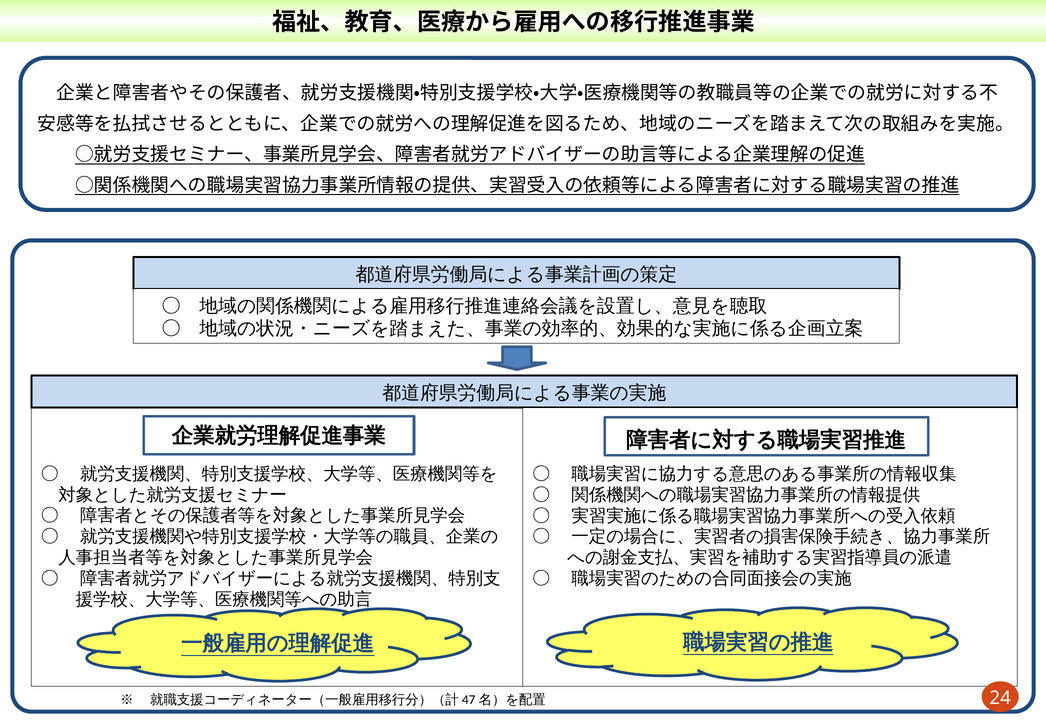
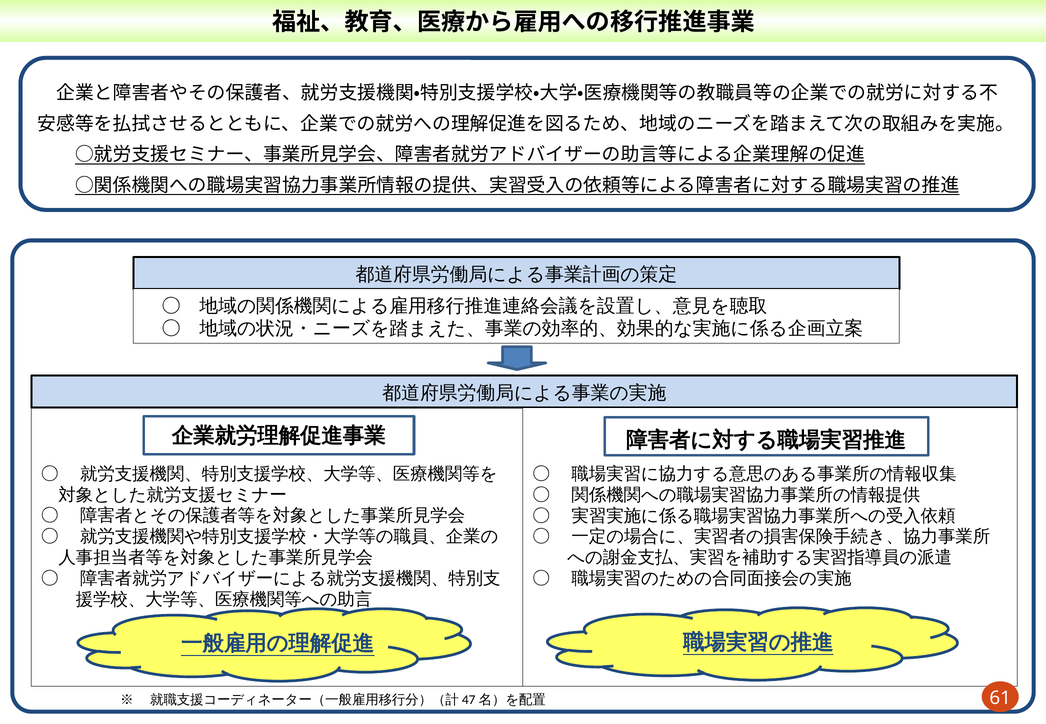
24: 24 -> 61 (1000, 698)
